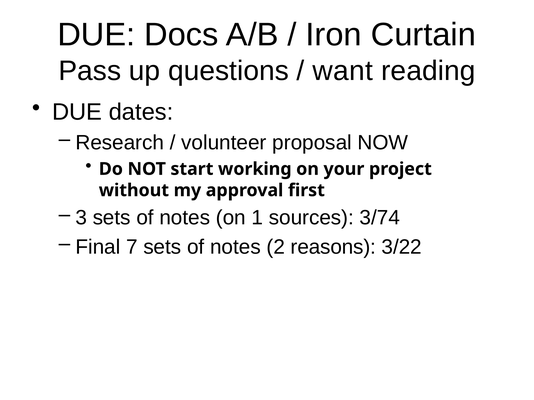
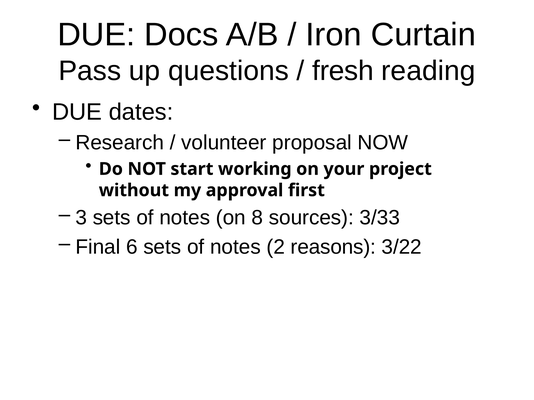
want: want -> fresh (343, 71)
1: 1 -> 8 (257, 218)
3/74: 3/74 -> 3/33 (380, 218)
7: 7 -> 6 (132, 247)
